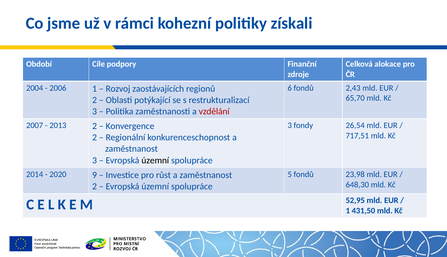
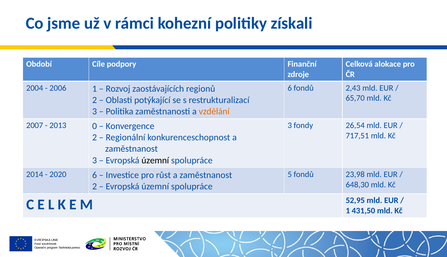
vzdělání colour: red -> orange (214, 112)
2013 2: 2 -> 0 (95, 126)
2020 9: 9 -> 6 (95, 175)
